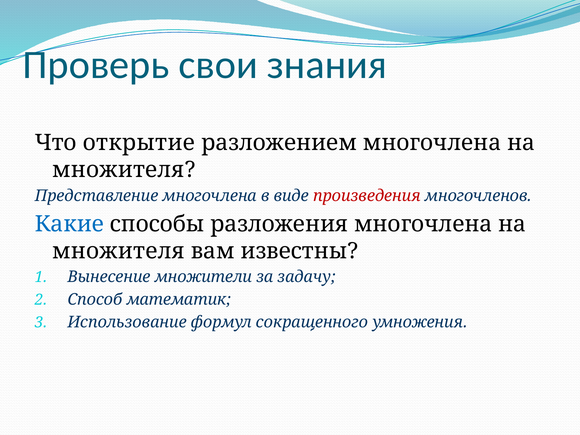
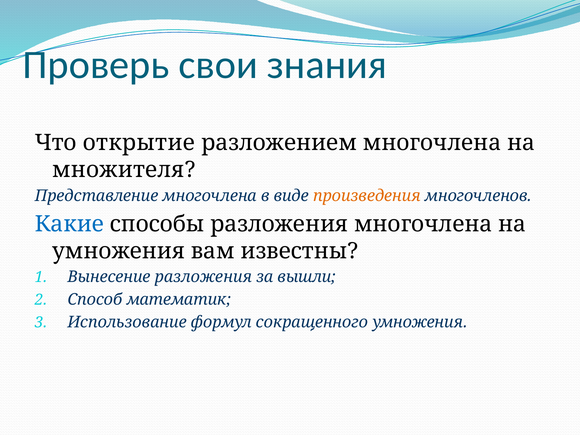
произведения colour: red -> orange (367, 196)
множителя: множителя -> умножения (119, 251)
Вынесение множители: множители -> разложения (203, 277)
задачу: задачу -> вышли (307, 277)
